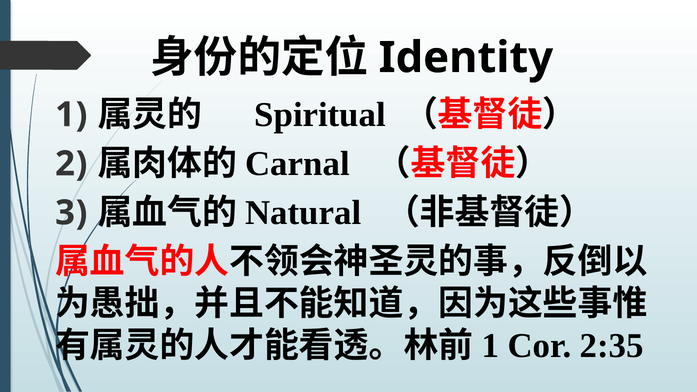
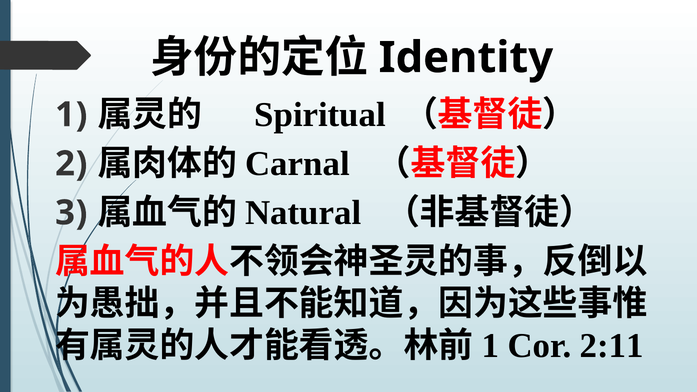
2:35: 2:35 -> 2:11 (612, 346)
